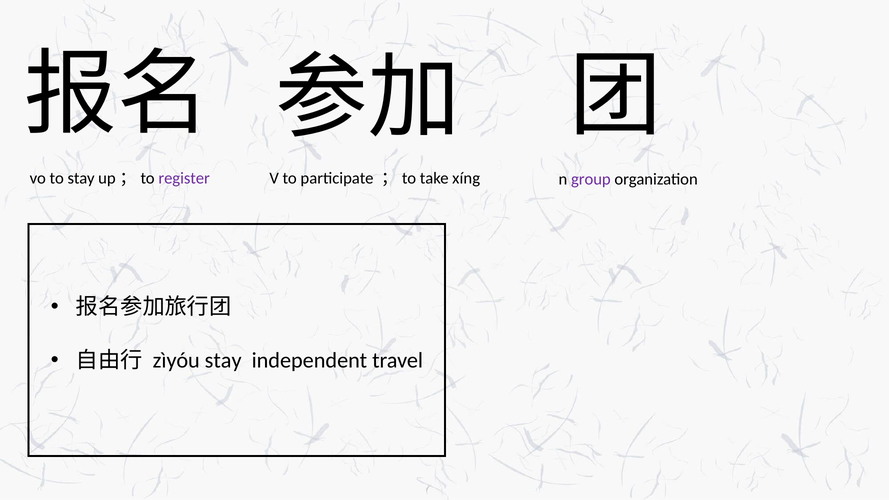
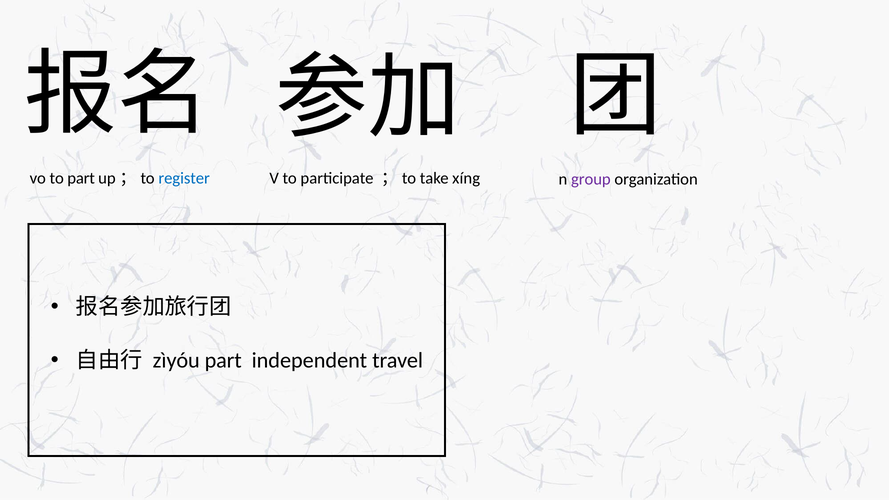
to stay: stay -> part (81, 178)
register colour: purple -> blue (184, 178)
zìyóu stay: stay -> part (223, 361)
